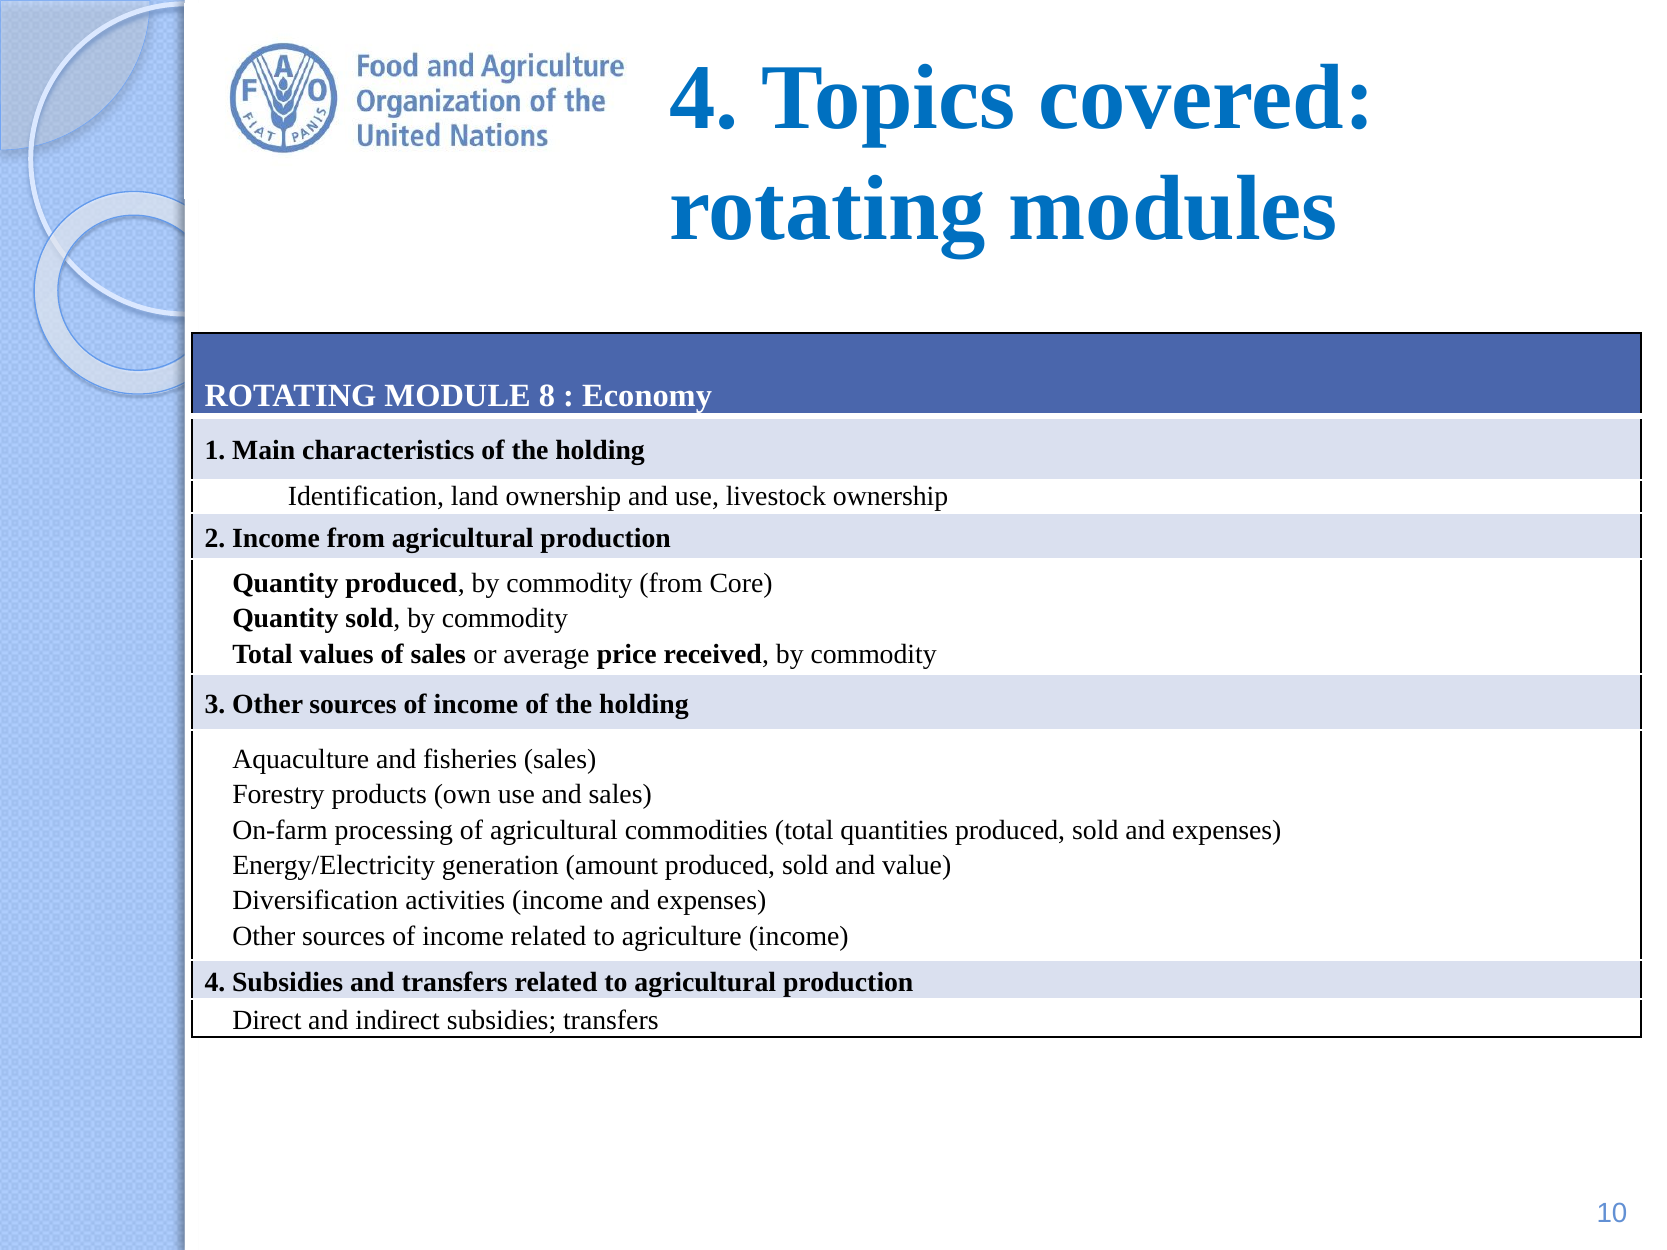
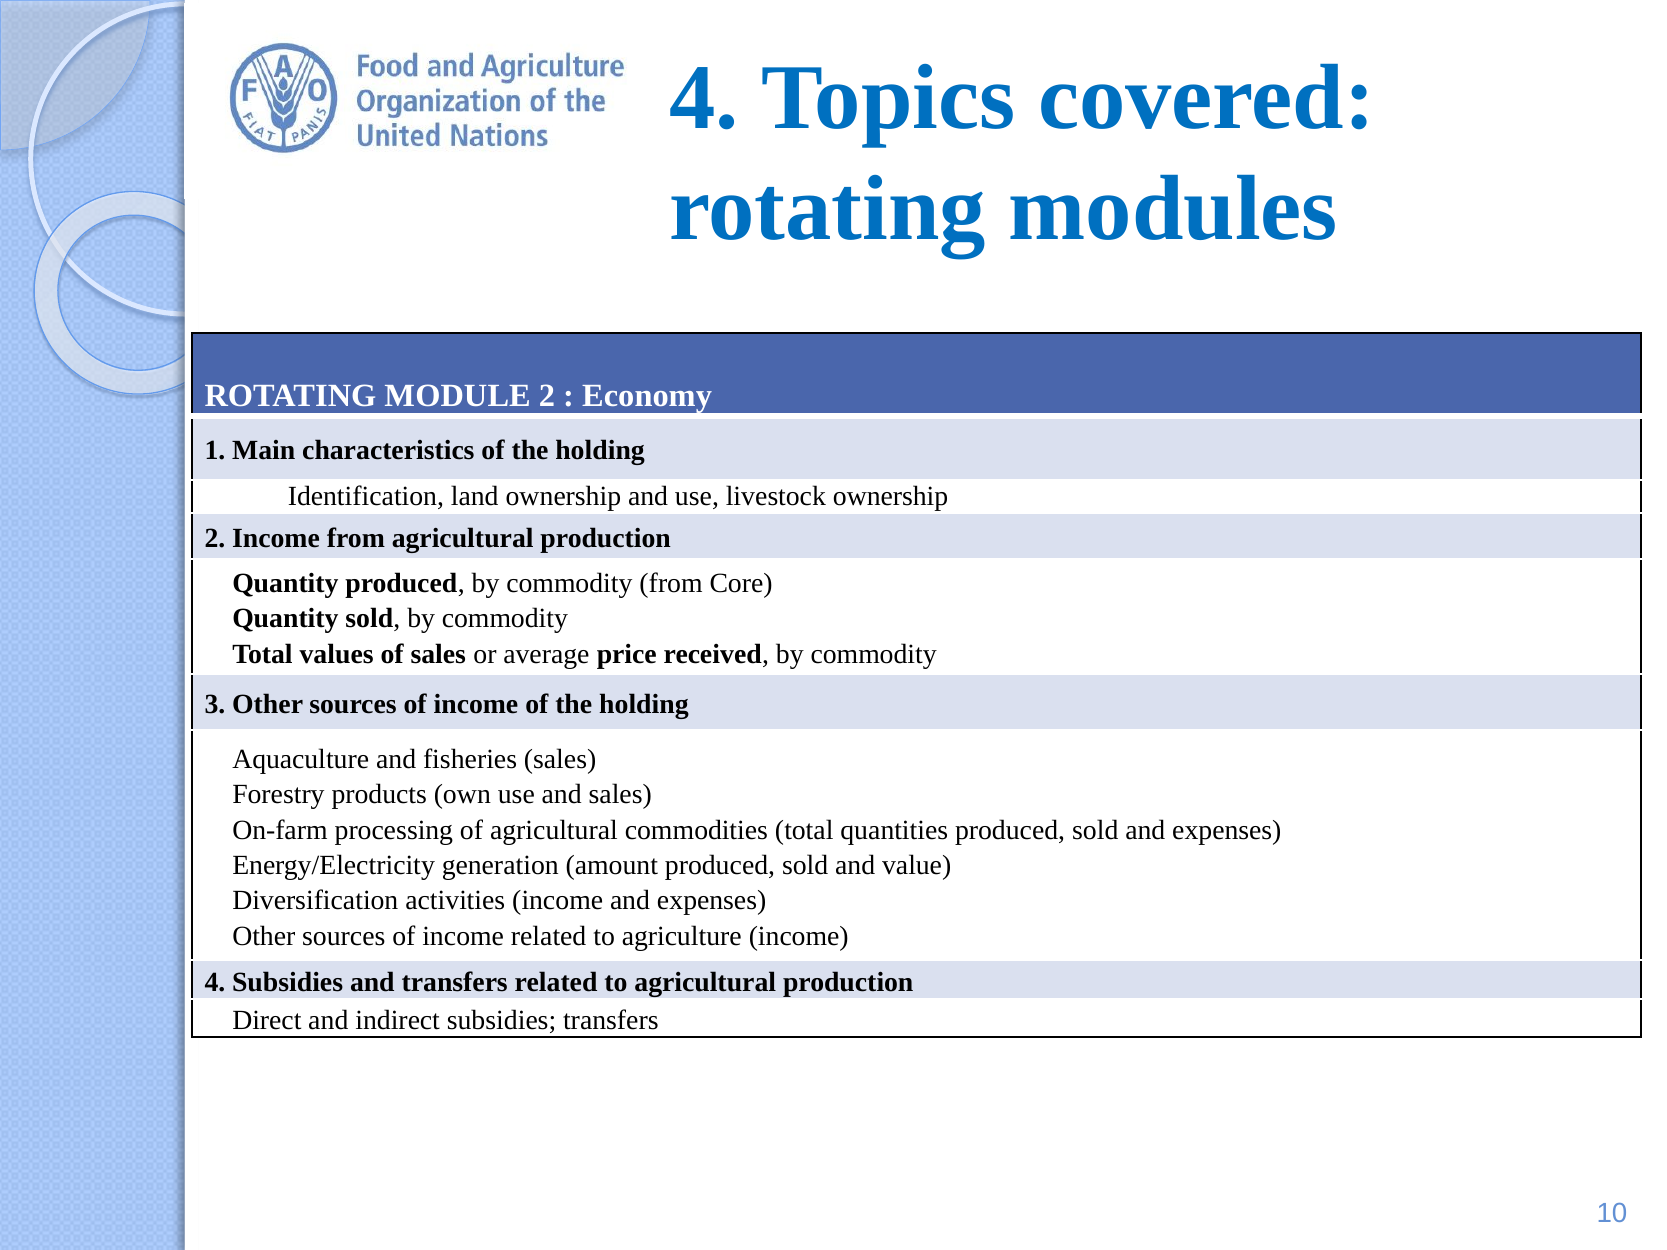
MODULE 8: 8 -> 2 (547, 396)
